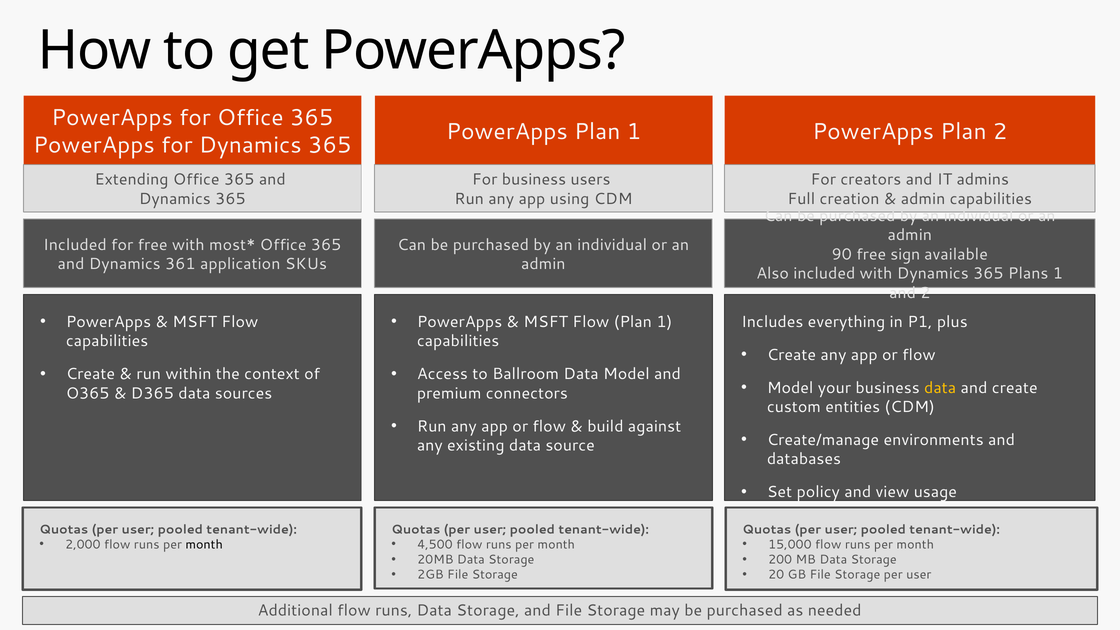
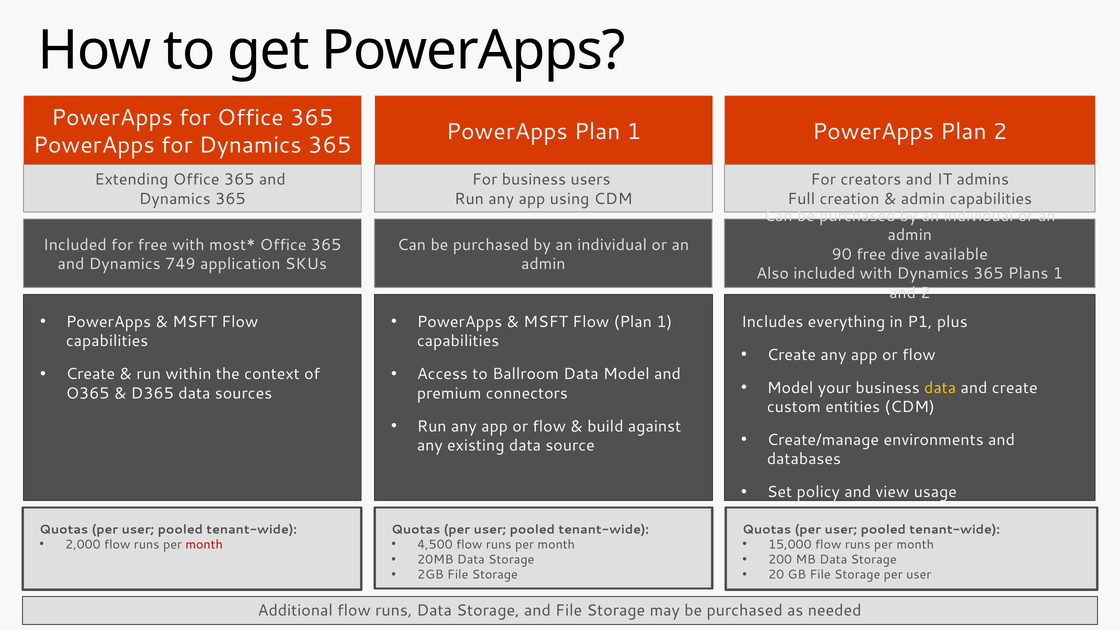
sign: sign -> dive (905, 254)
361: 361 -> 749 (180, 264)
month colour: black -> red (204, 544)
